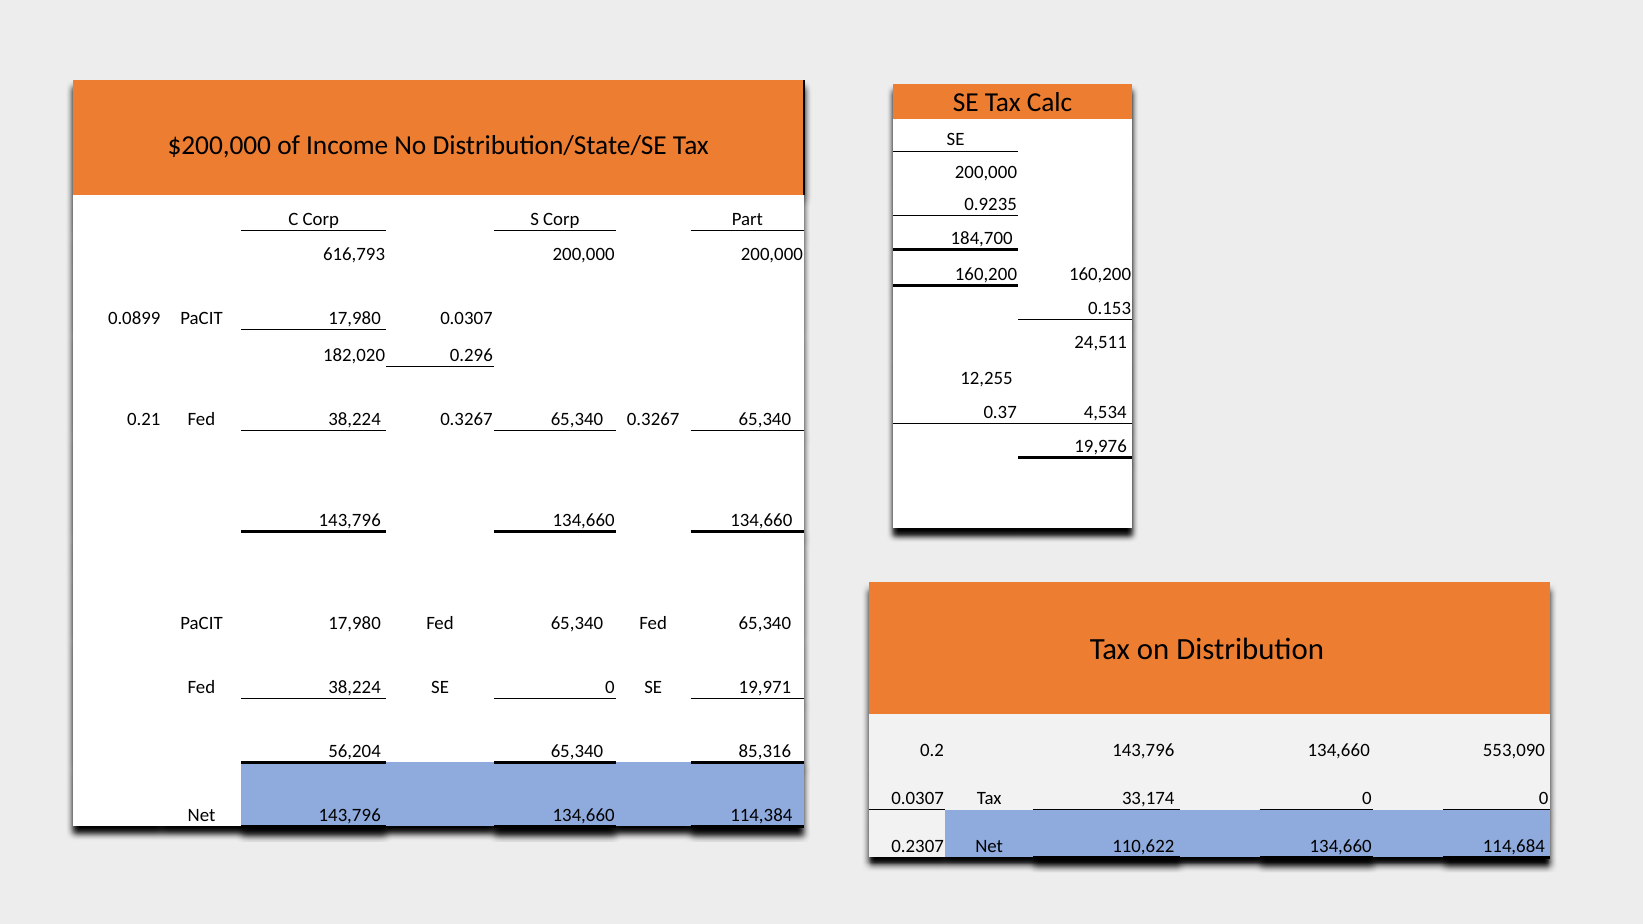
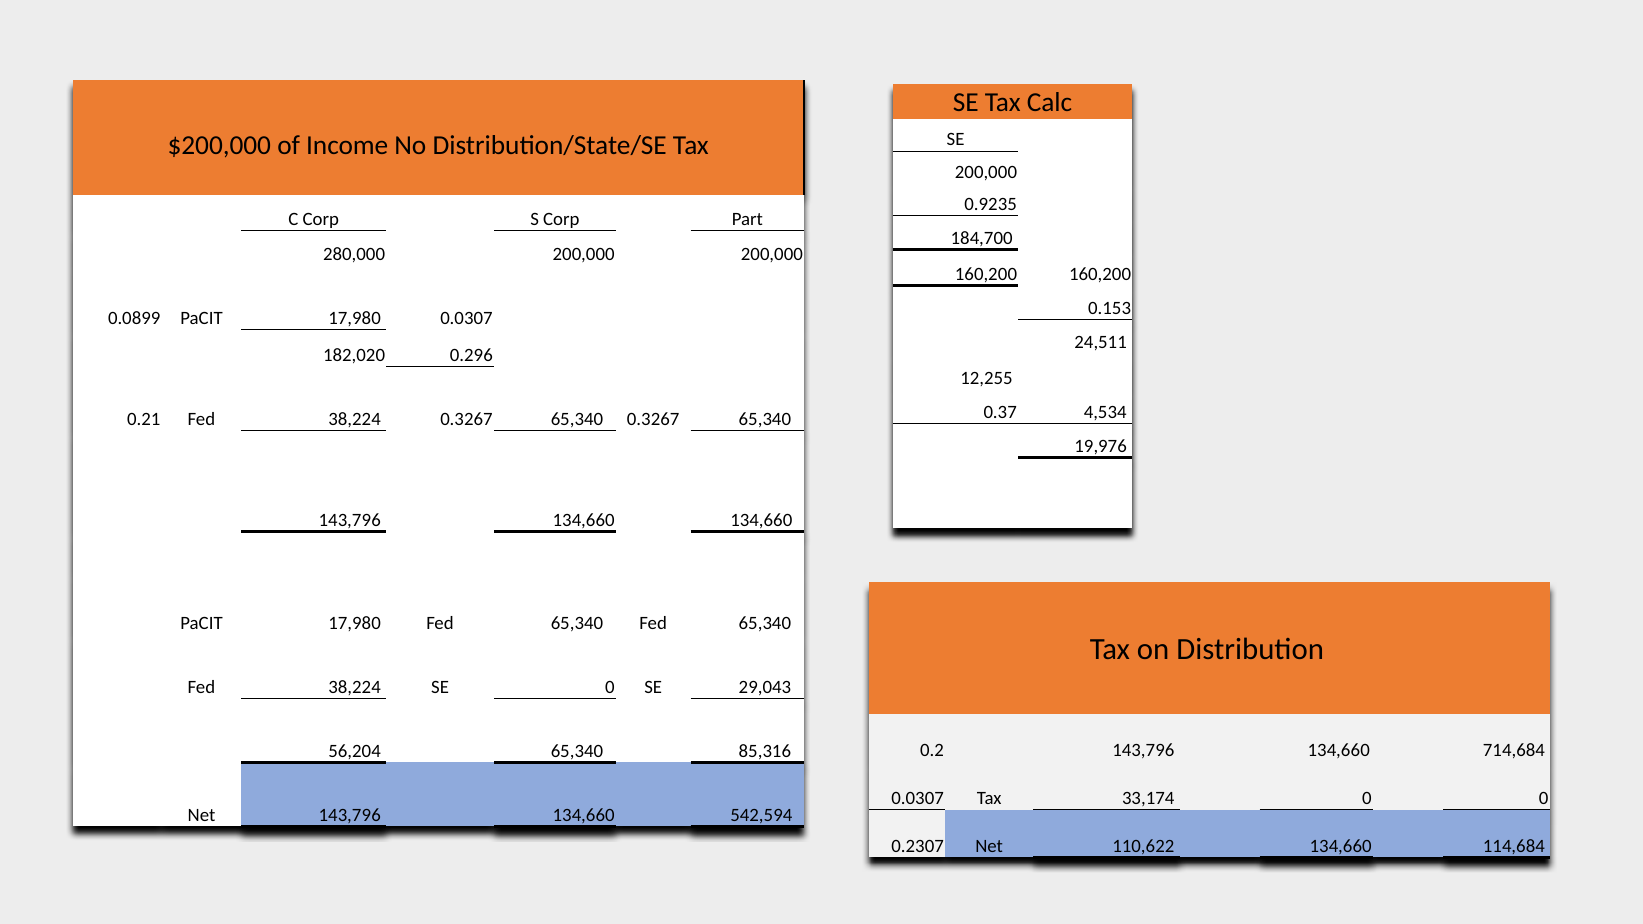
616,793: 616,793 -> 280,000 (354, 254)
19,971: 19,971 -> 29,043 (765, 687)
553,090: 553,090 -> 714,684 (1514, 751)
114,384: 114,384 -> 542,594 (761, 815)
